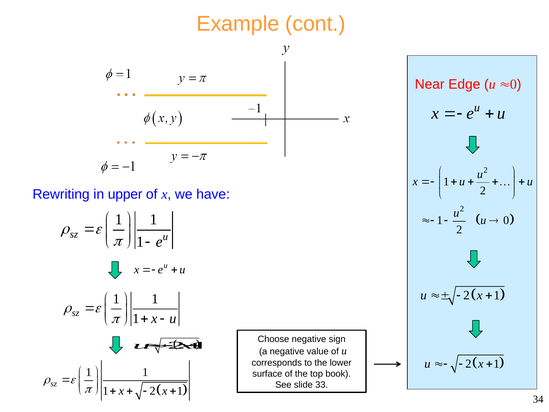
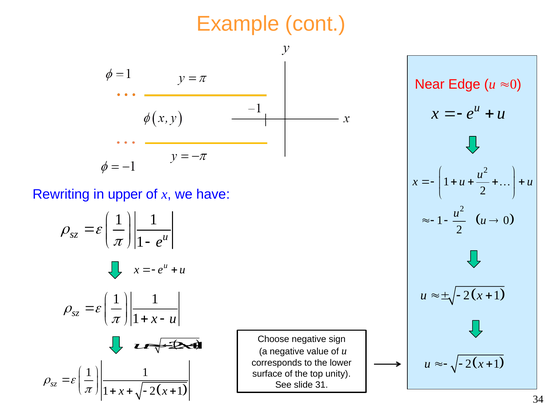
book: book -> unity (338, 374)
33: 33 -> 31 (322, 385)
